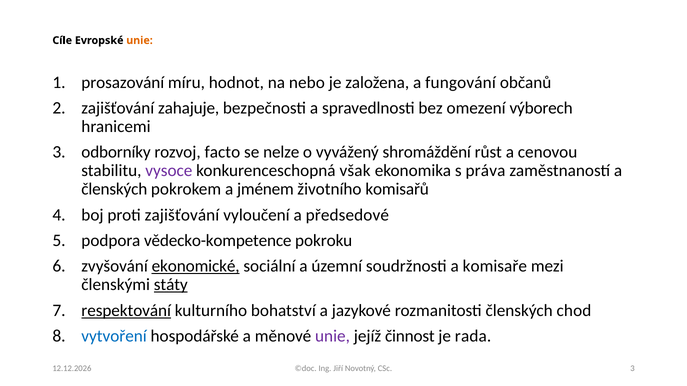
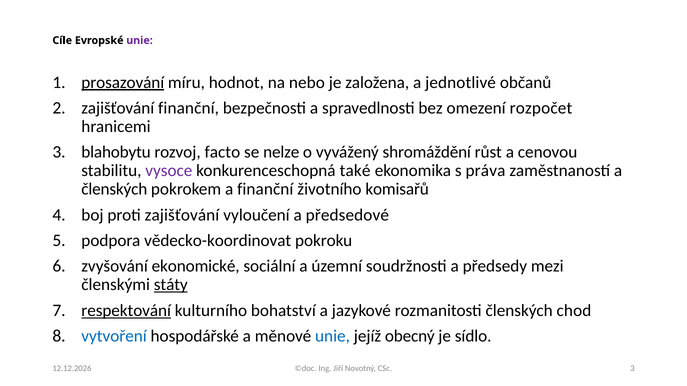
unie colour: orange -> purple (140, 40)
prosazování underline: none -> present (123, 82)
fungování: fungování -> jednotlivé (461, 82)
zajišťování zahajuje: zahajuje -> finanční (189, 108)
výborech: výborech -> rozpočet (541, 108)
odborníky: odborníky -> blahobytu (116, 152)
však: však -> také (355, 171)
a jménem: jménem -> finanční (265, 189)
vědecko-kompetence: vědecko-kompetence -> vědecko-koordinovat (218, 241)
ekonomické underline: present -> none (196, 267)
komisaře: komisaře -> předsedy (495, 267)
unie colour: purple -> blue (333, 337)
činnost: činnost -> obecný (410, 337)
rada: rada -> sídlo (473, 337)
